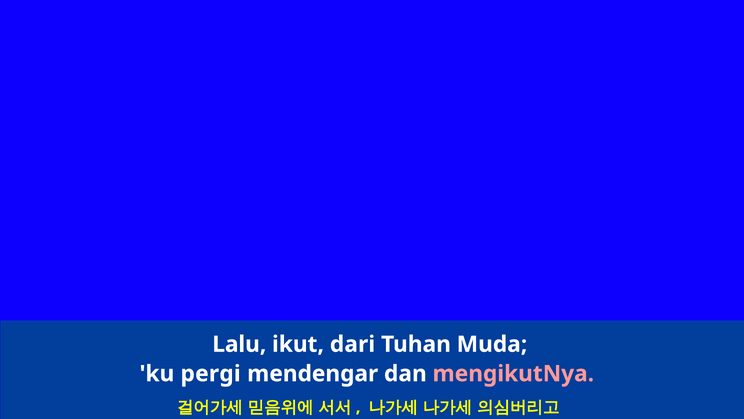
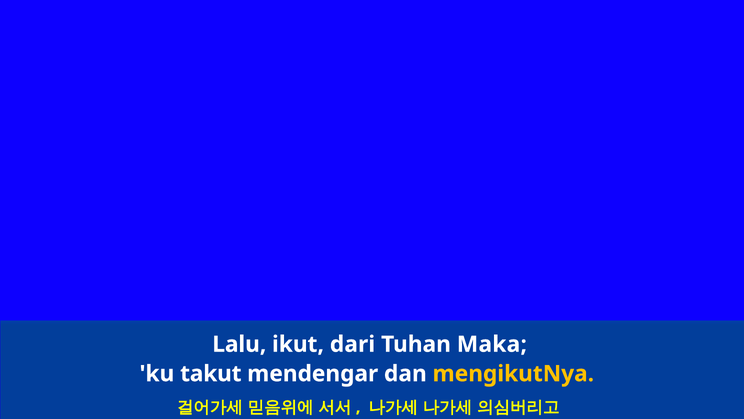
Muda: Muda -> Maka (492, 344)
pergi: pergi -> takut (211, 373)
mengikutNya colour: pink -> yellow (513, 373)
